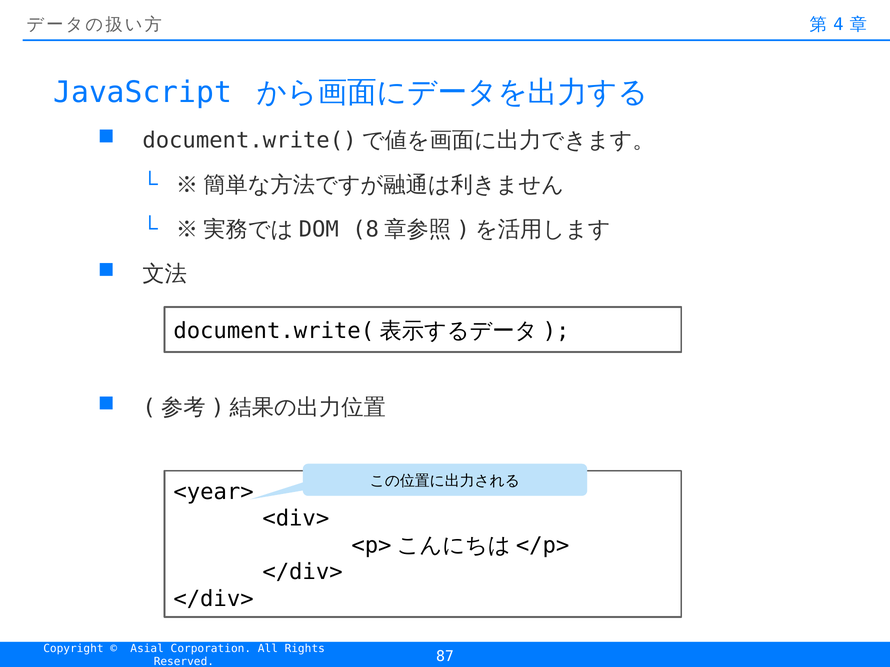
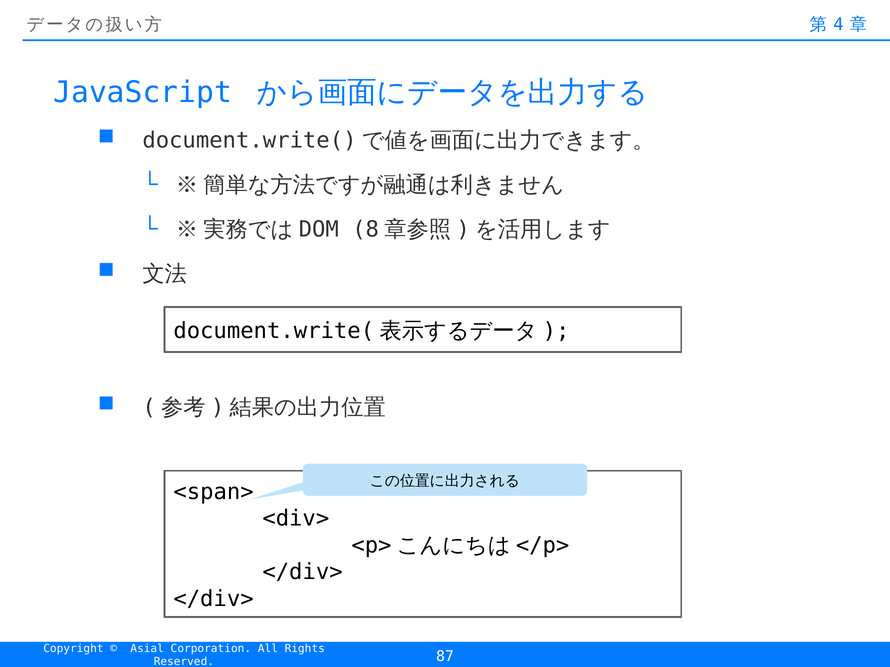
<year>: <year> -> <span> (214, 492)
